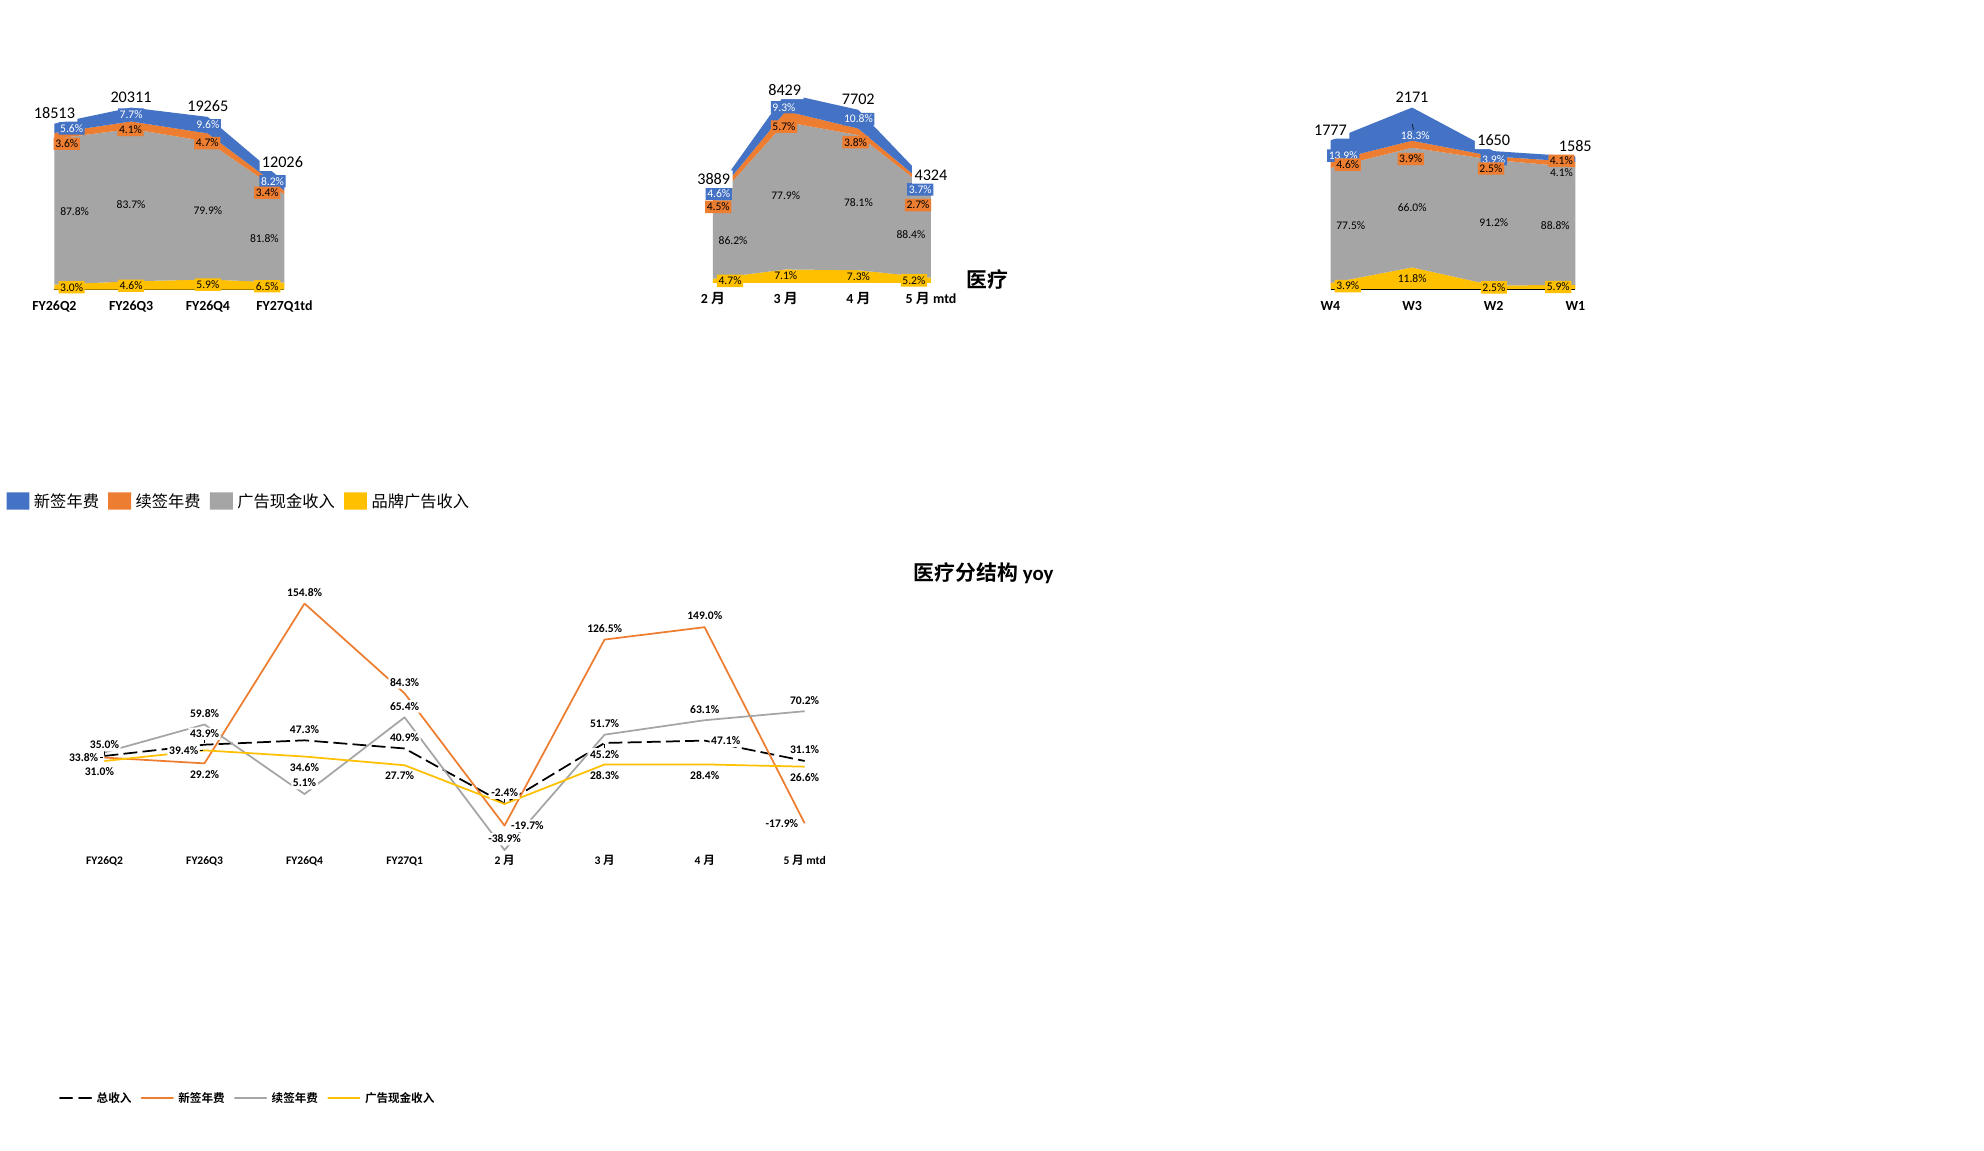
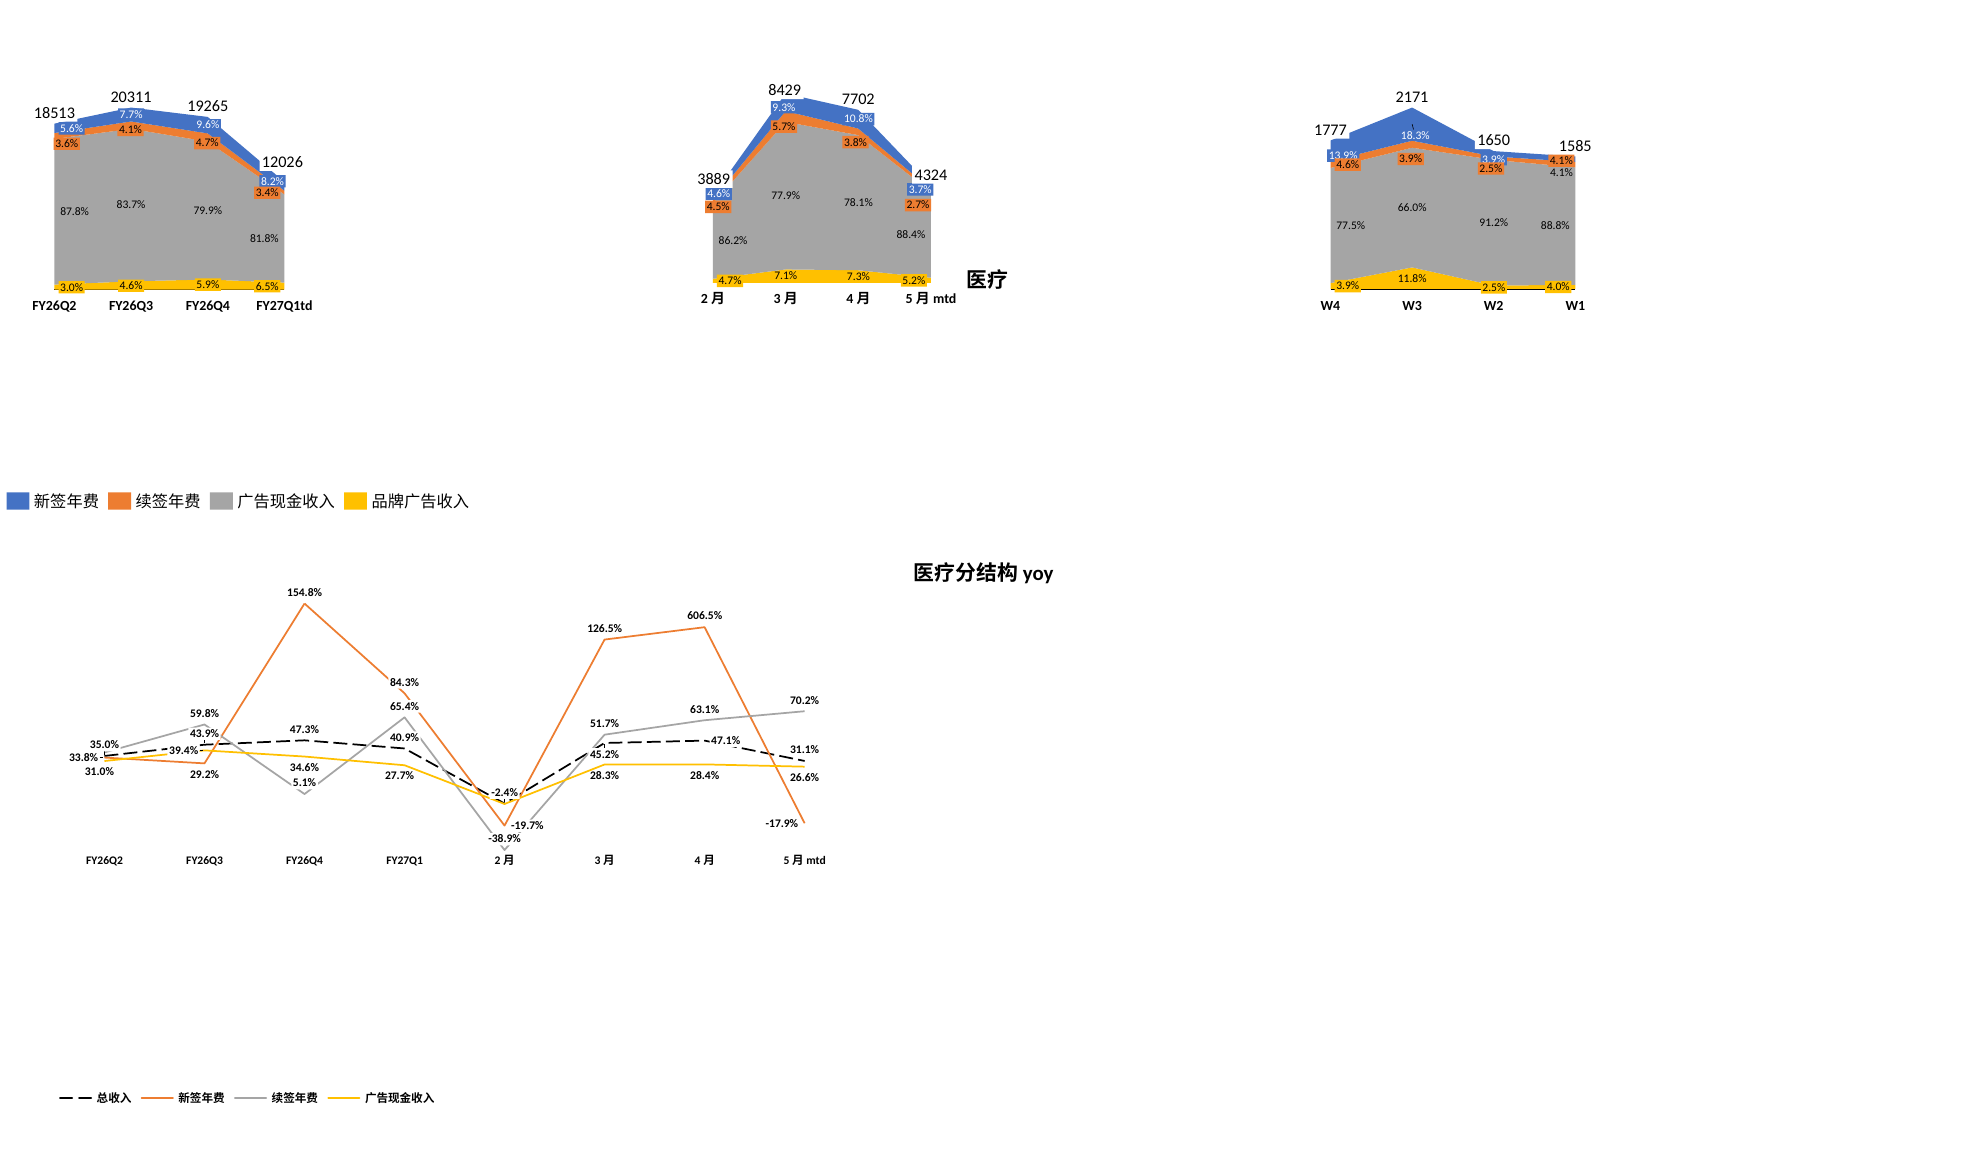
5.9%: 5.9% -> 4.0% (1558, 287)
149.0%: 149.0% -> 606.5% (705, 616)
